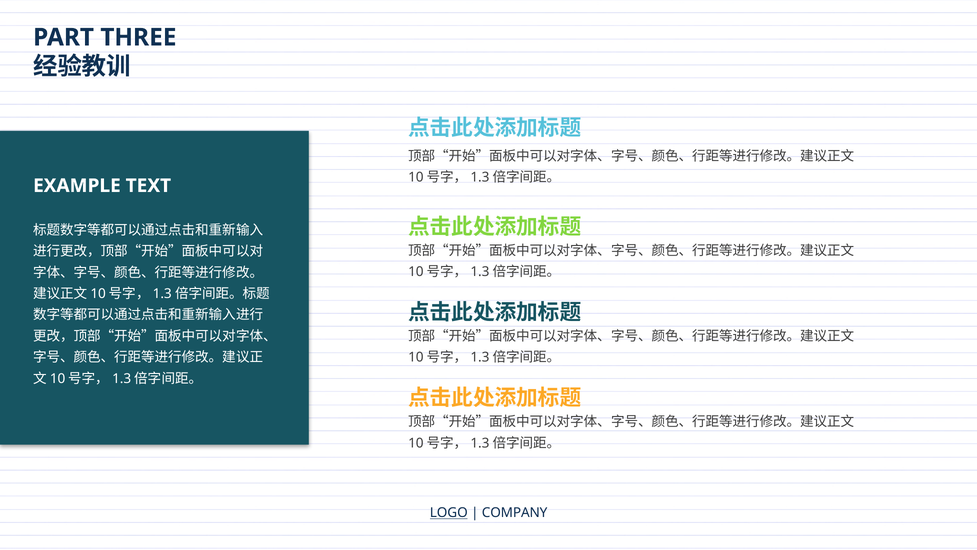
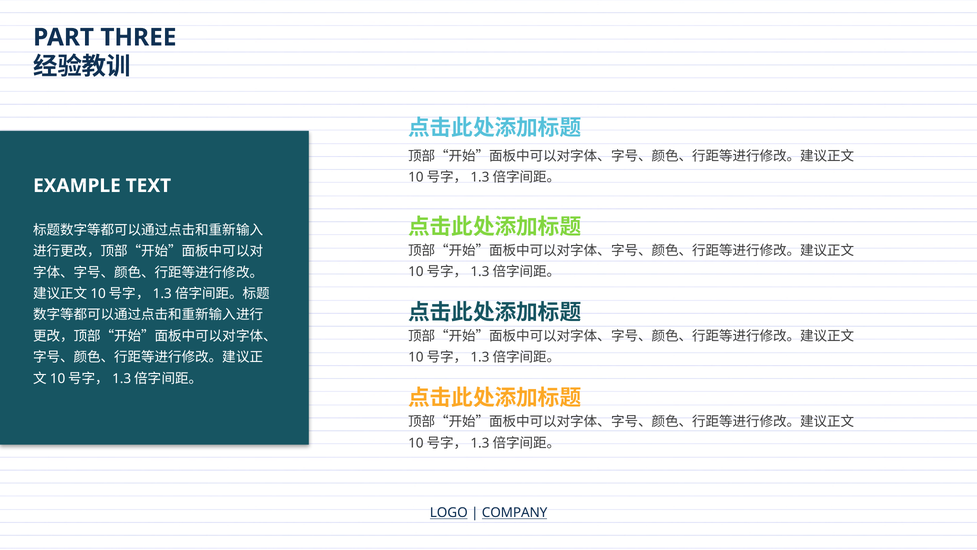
COMPANY underline: none -> present (515, 512)
